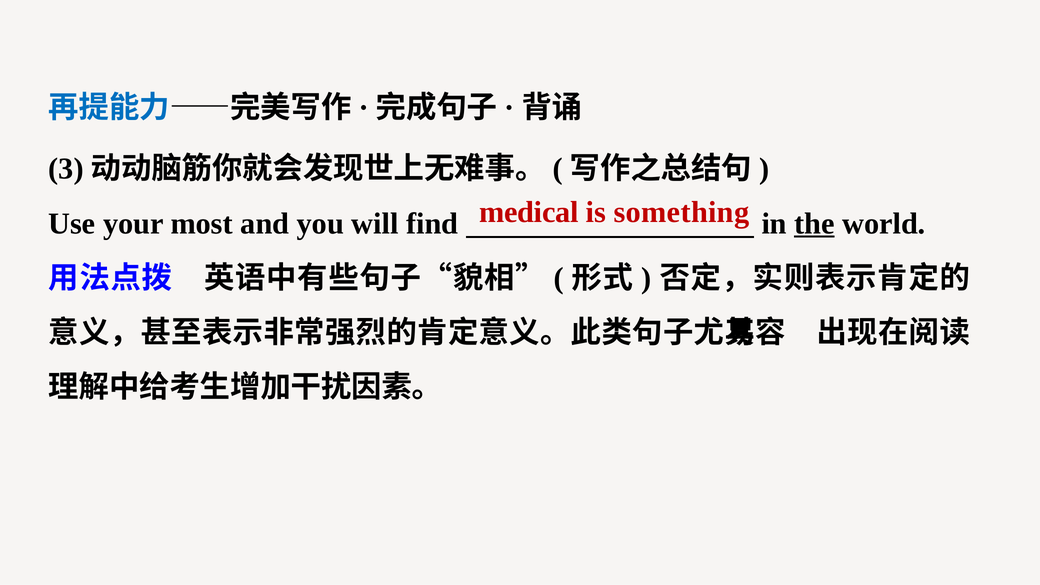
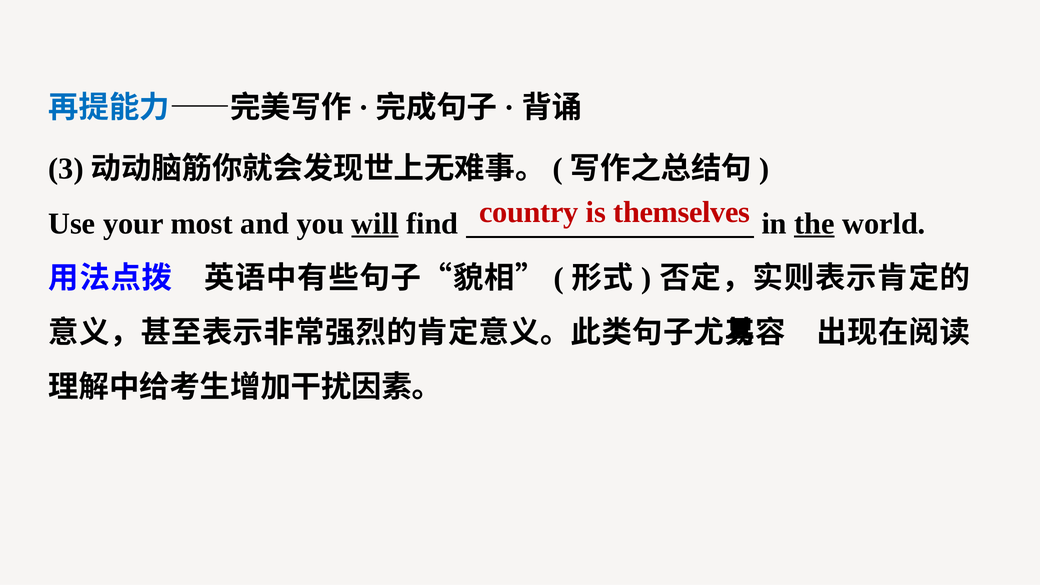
medical: medical -> country (529, 212)
something: something -> themselves (682, 212)
will underline: none -> present (375, 224)
